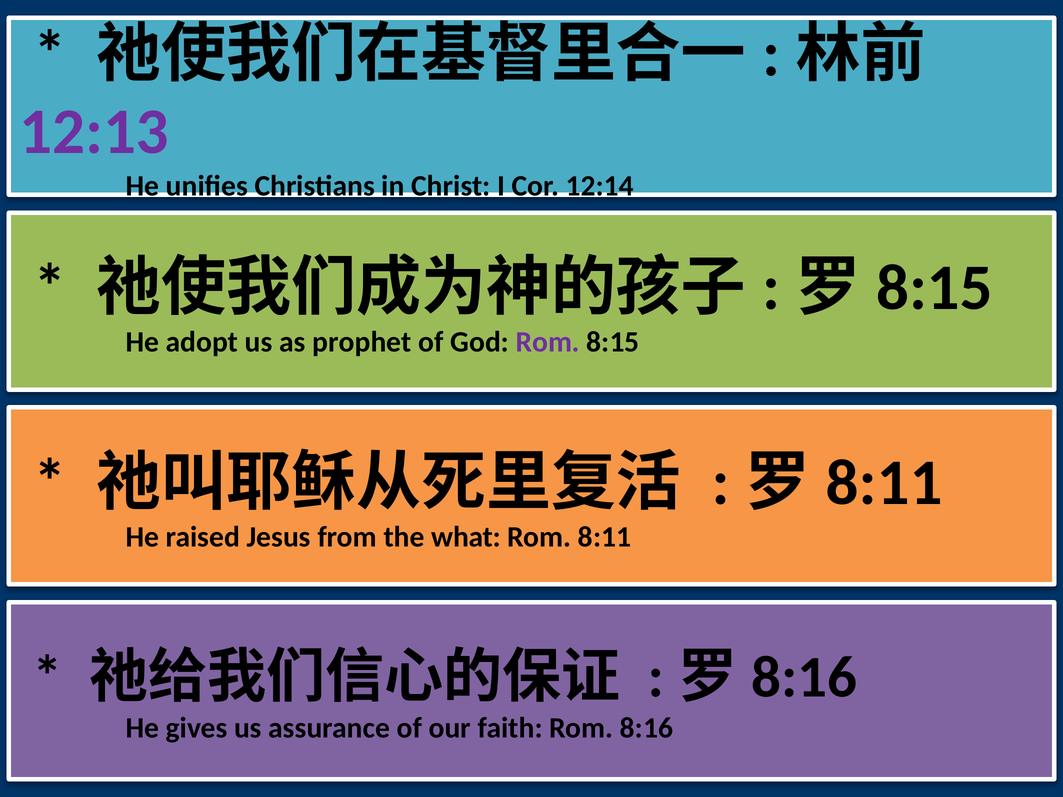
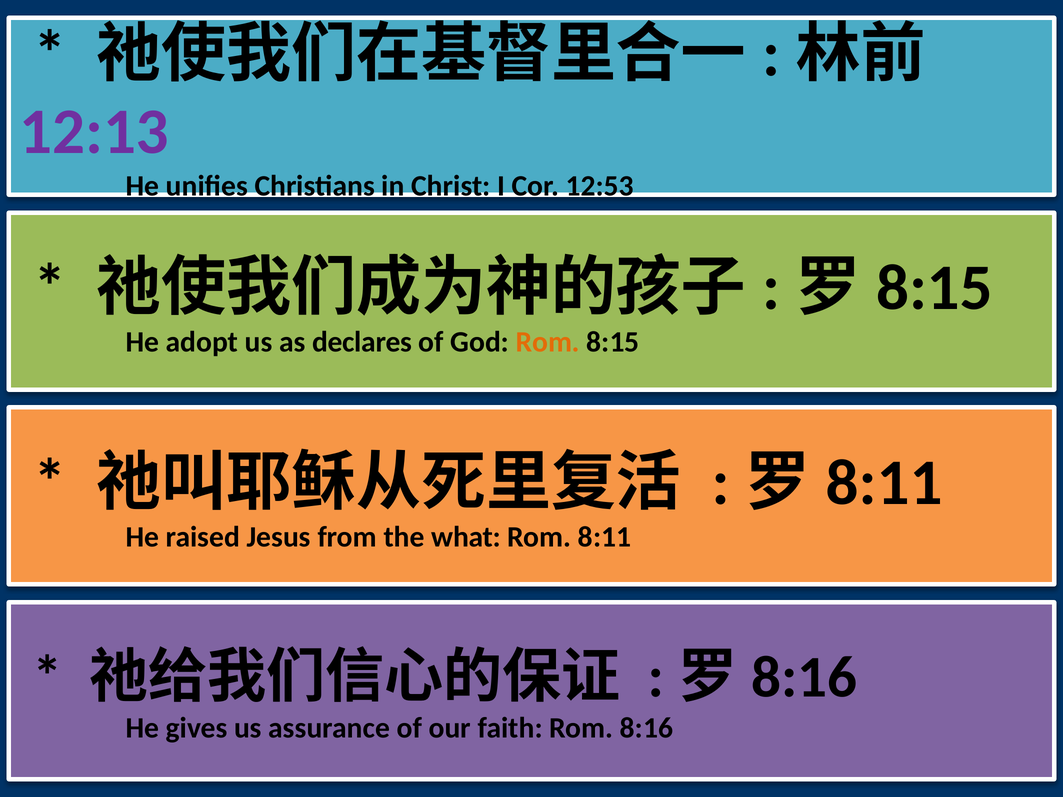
12:14: 12:14 -> 12:53 (600, 186)
prophet: prophet -> declares (362, 342)
Rom colour: purple -> orange (548, 342)
